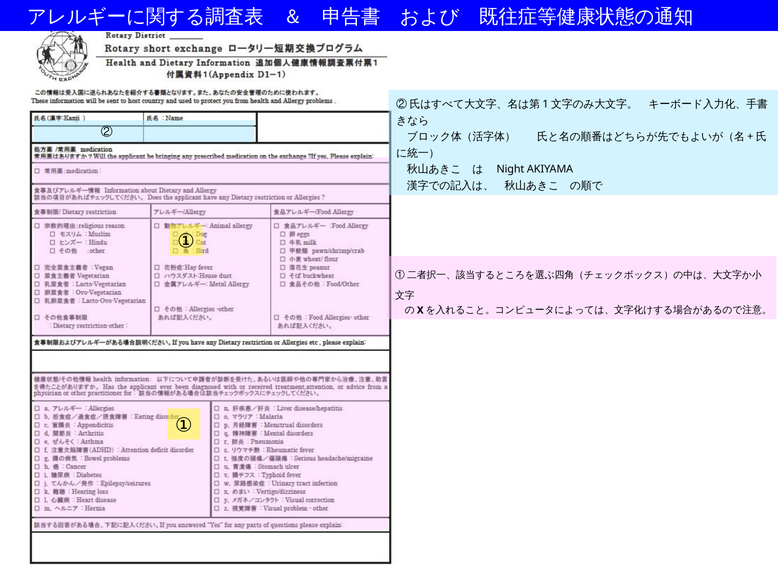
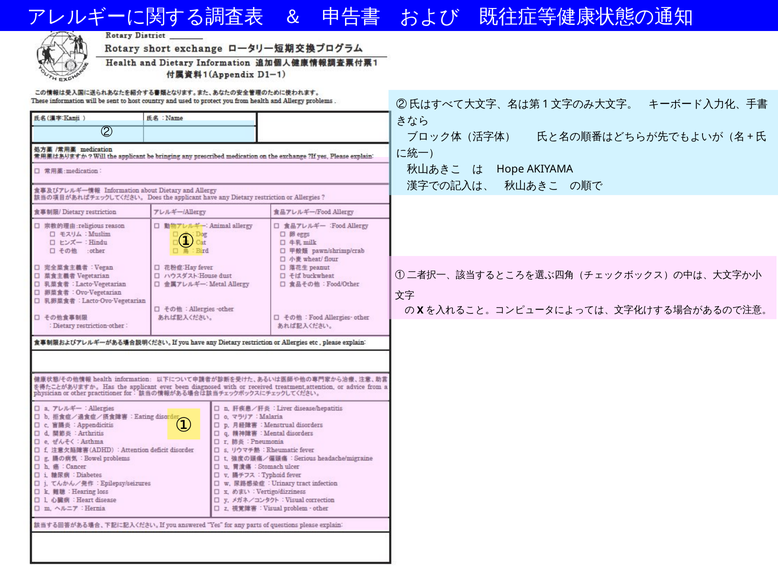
Night: Night -> Hope (510, 169)
